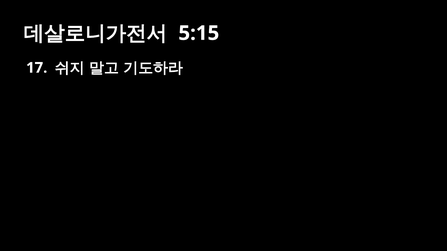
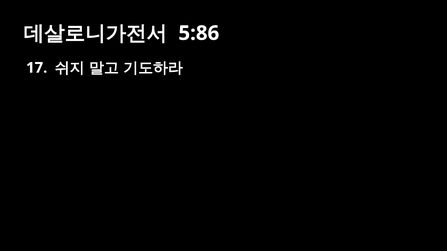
5:15: 5:15 -> 5:86 (199, 33)
